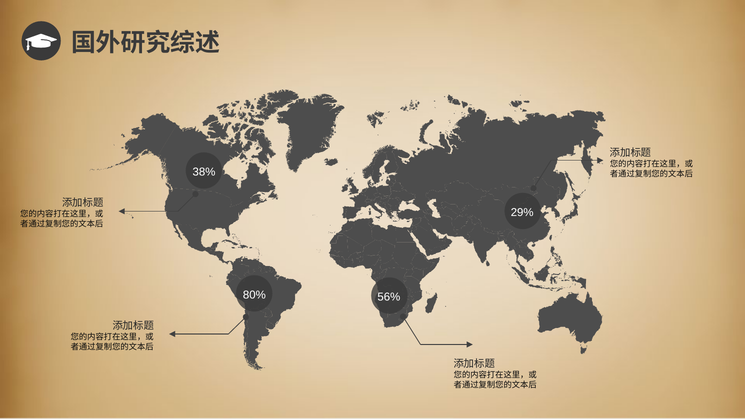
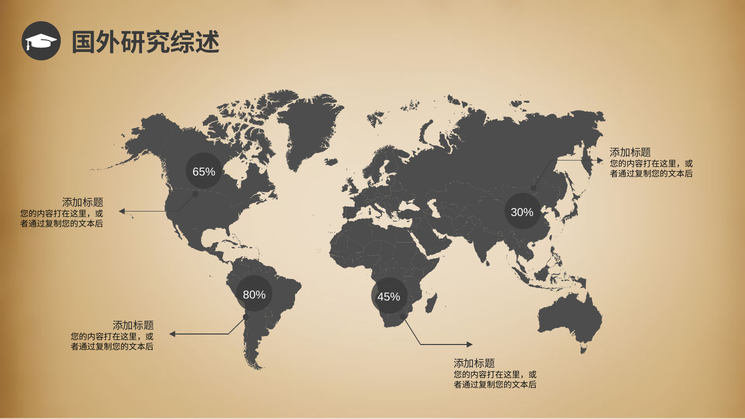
38%: 38% -> 65% (204, 172)
29%: 29% -> 30% (522, 212)
56%: 56% -> 45% (389, 297)
